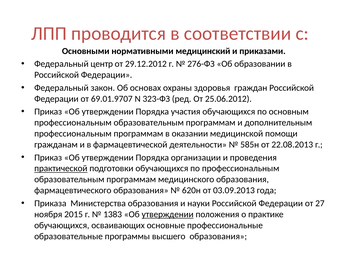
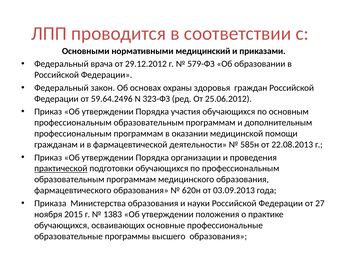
центр: центр -> врача (102, 64)
276-ФЗ: 276-ФЗ -> 579-ФЗ (201, 64)
69.01.9707: 69.01.9707 -> 59.64.2496 (112, 99)
утверждении underline: present -> none (168, 214)
